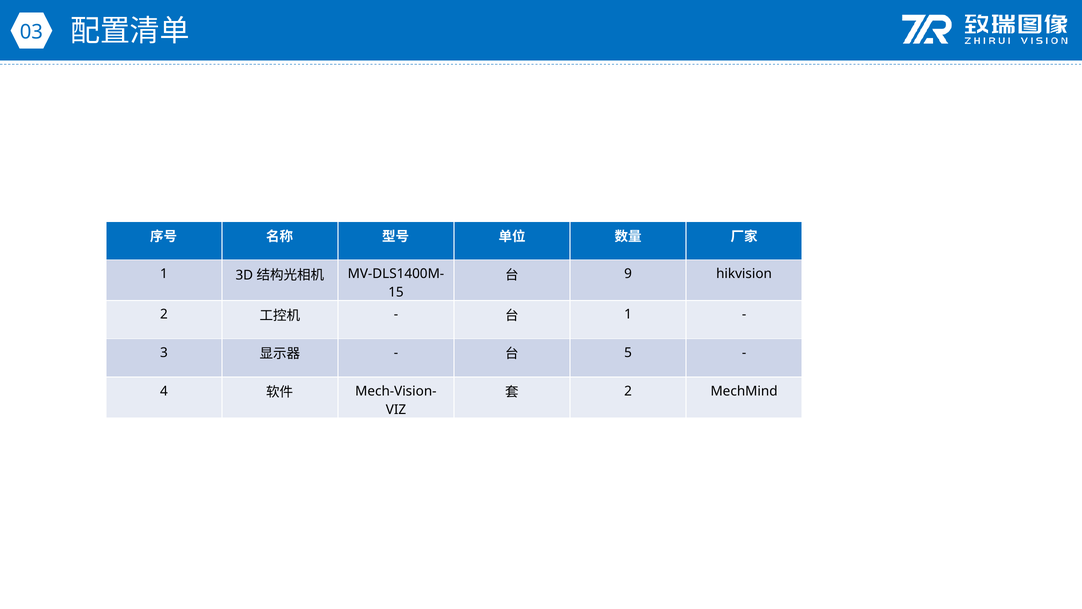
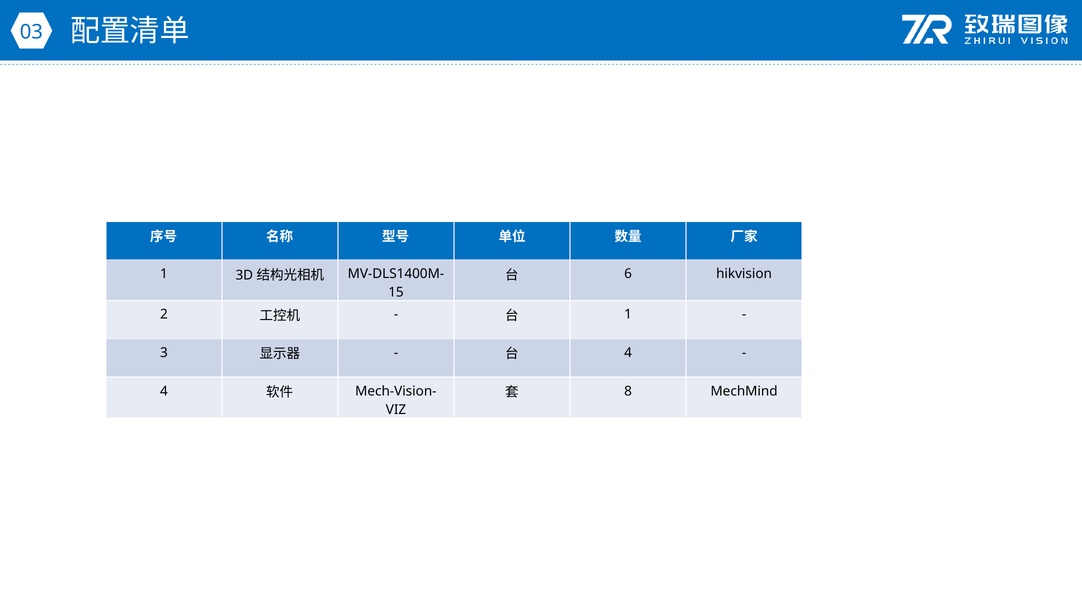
9: 9 -> 6 (628, 274)
5: 5 -> 4 (628, 353)
2: 2 -> 8 (628, 391)
